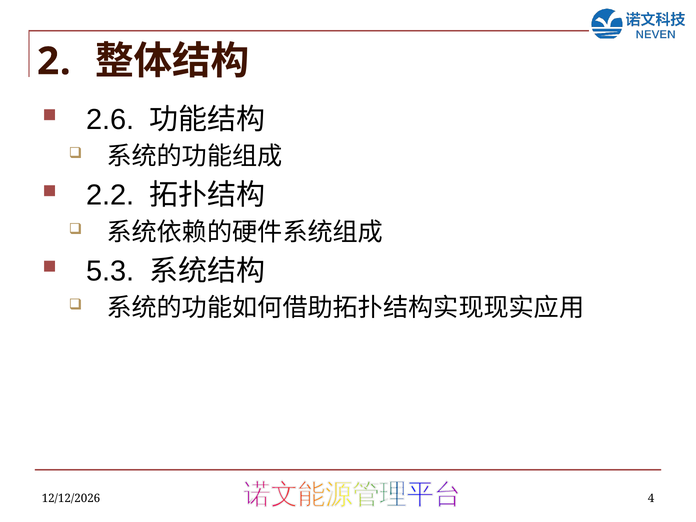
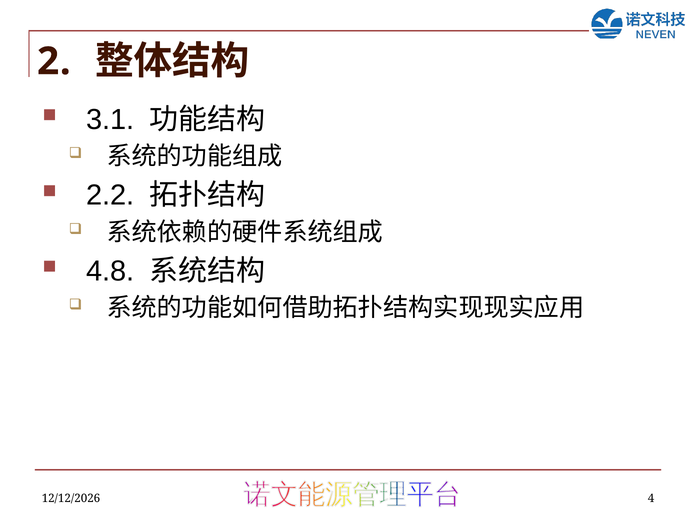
2.6: 2.6 -> 3.1 (110, 119)
5.3: 5.3 -> 4.8 (110, 271)
